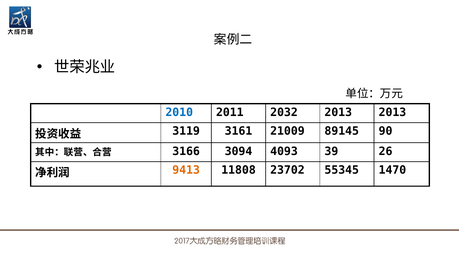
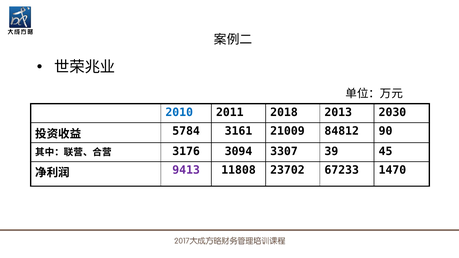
2032: 2032 -> 2018 (284, 112)
2013 2013: 2013 -> 2030 (392, 112)
3119: 3119 -> 5784 (186, 131)
89145: 89145 -> 84812 (342, 131)
3166: 3166 -> 3176 (186, 151)
4093: 4093 -> 3307 (284, 151)
26: 26 -> 45 (386, 151)
9413 colour: orange -> purple (186, 170)
55345: 55345 -> 67233 (342, 170)
